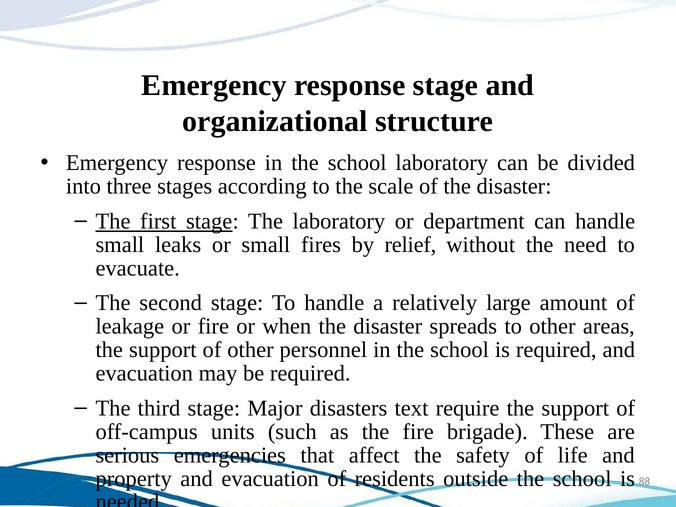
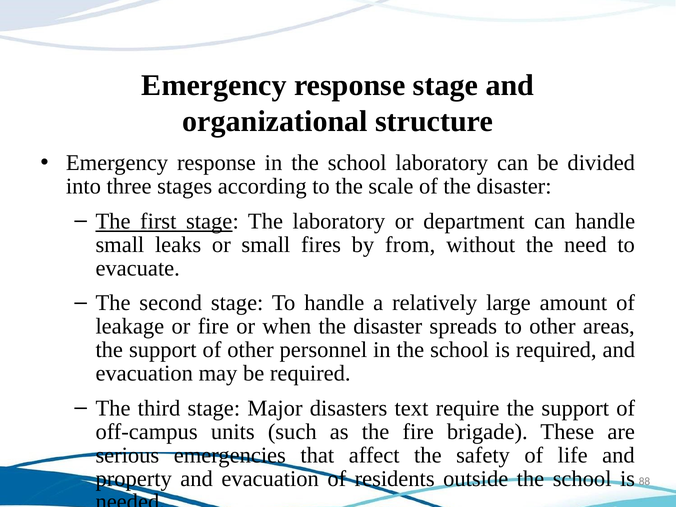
relief: relief -> from (410, 245)
